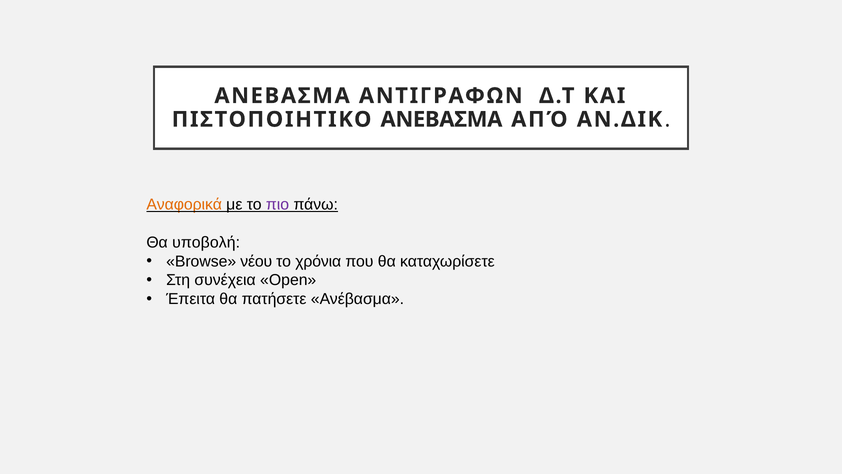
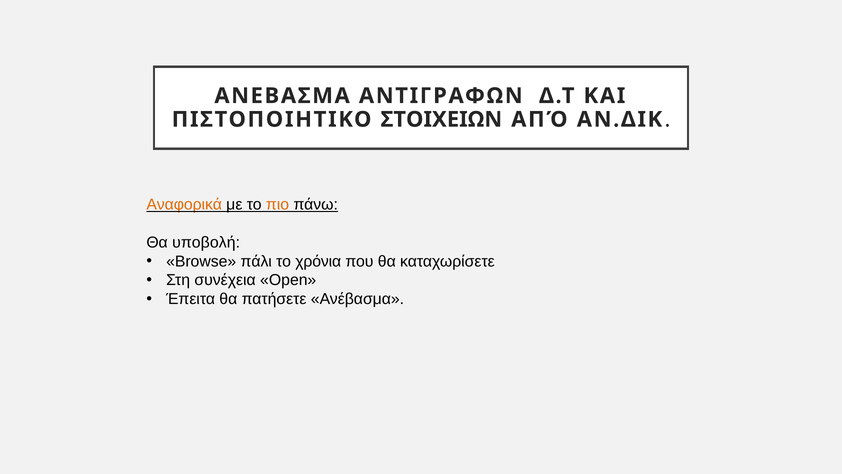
ΠΙΣΤΟΠΟΙΗΤΙΚΟ ΑΝΕΒΑΣΜΑ: ΑΝΕΒΑΣΜΑ -> ΣΤΟΙΧΕΙΩΝ (441, 119)
πιο colour: purple -> orange (278, 204)
νέου: νέου -> πάλι (256, 261)
